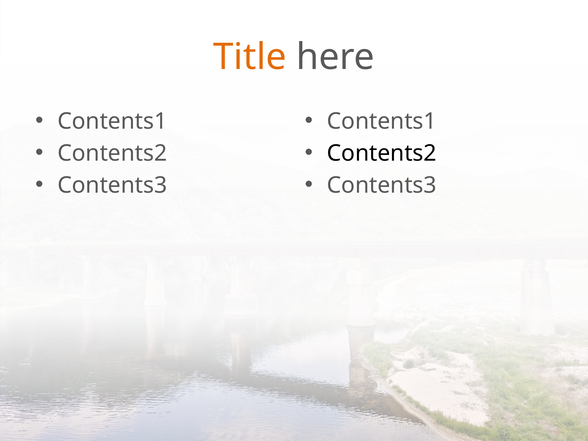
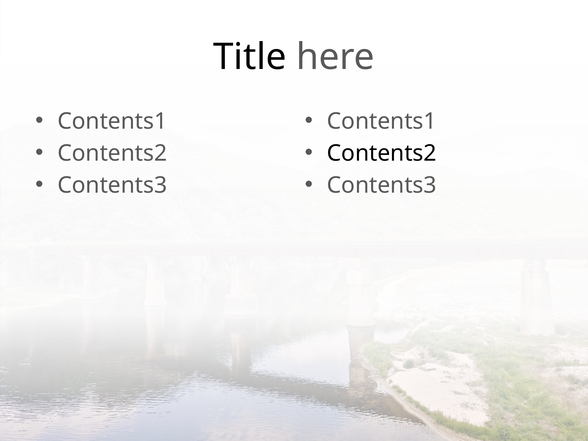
Title colour: orange -> black (250, 57)
